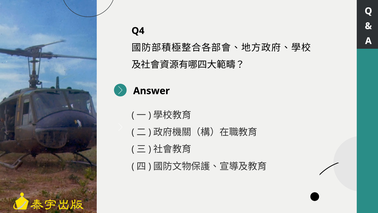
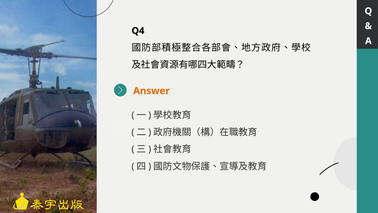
Answer colour: black -> orange (151, 91)
